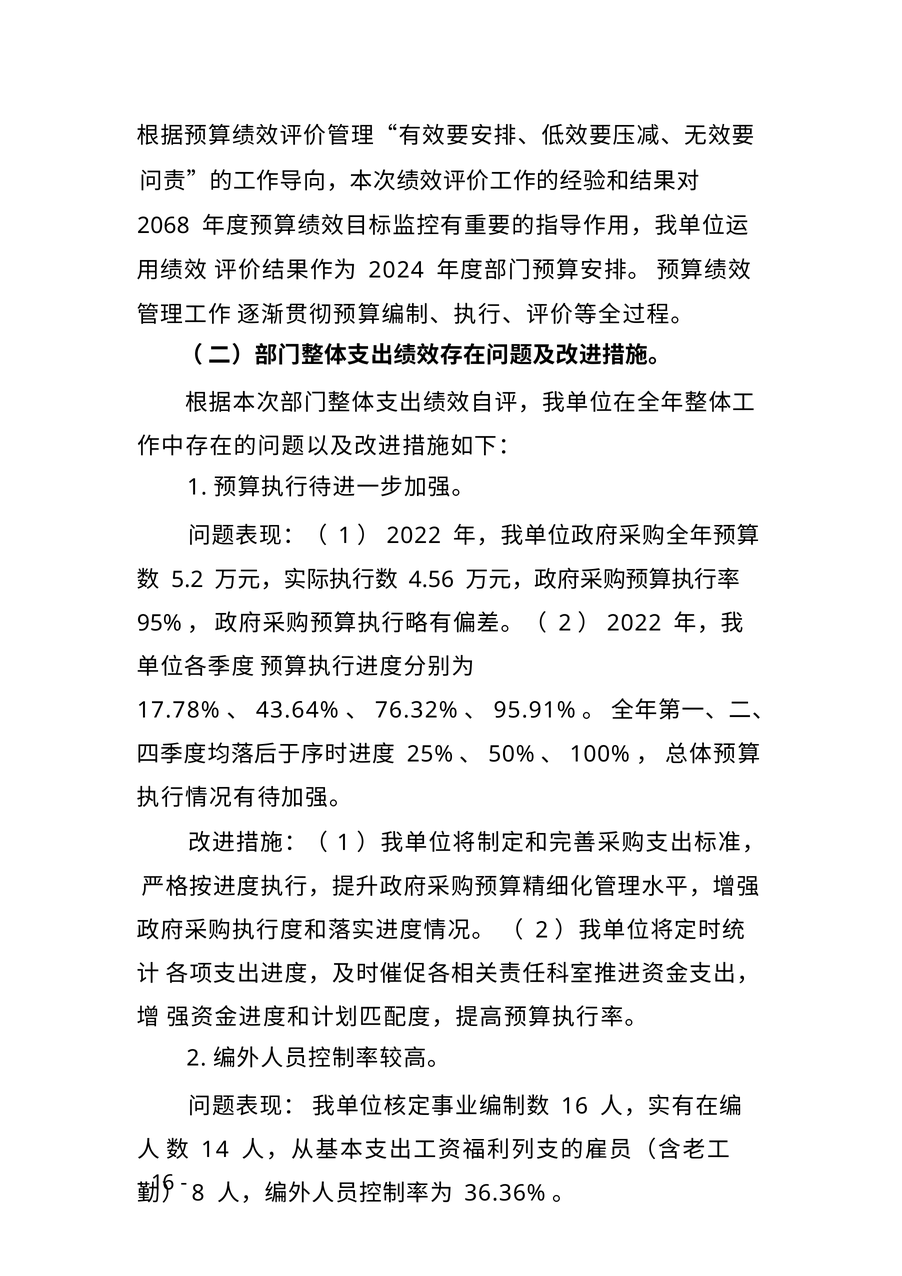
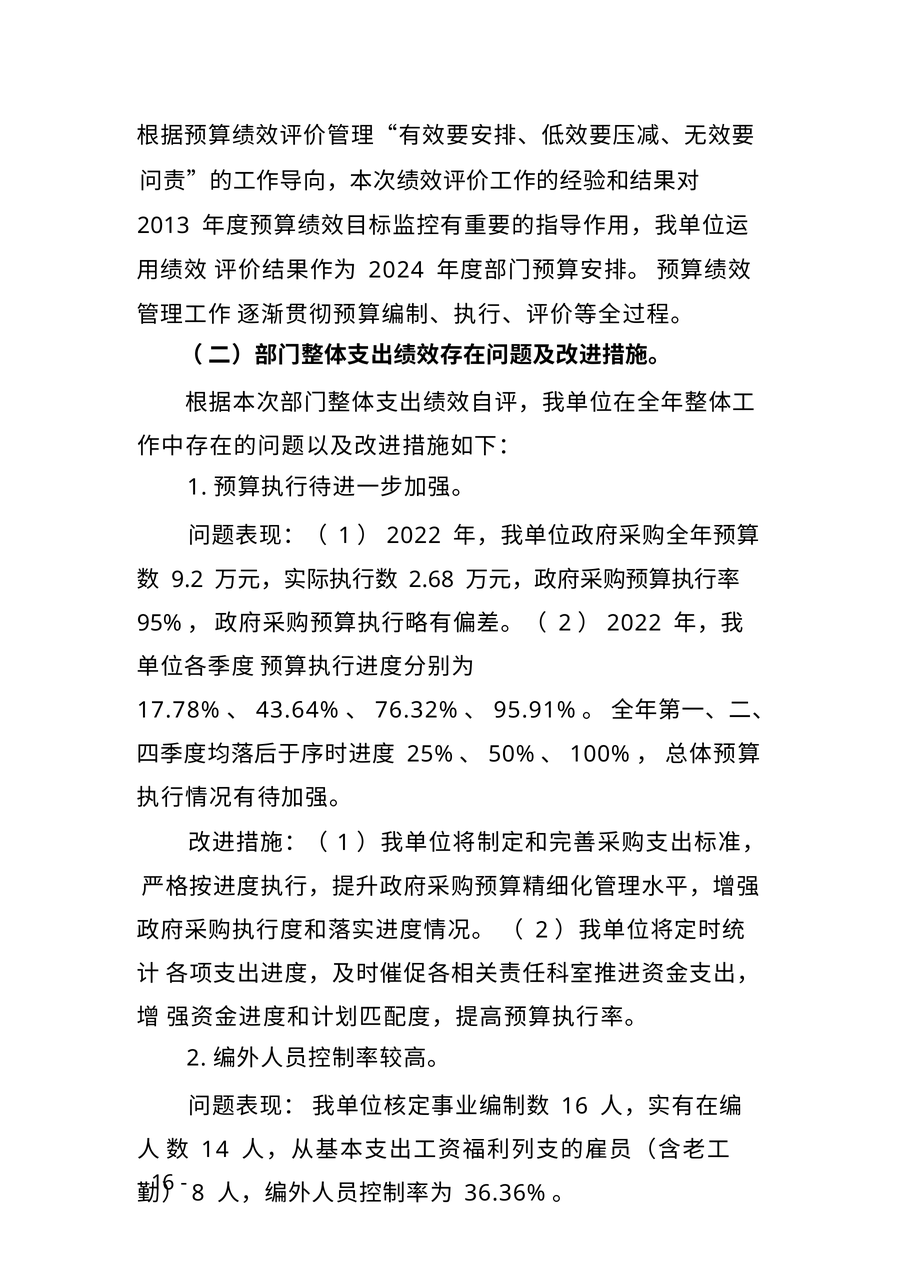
2068: 2068 -> 2013 (163, 226)
5.2: 5.2 -> 9.2 (187, 579)
4.56: 4.56 -> 2.68 (431, 579)
